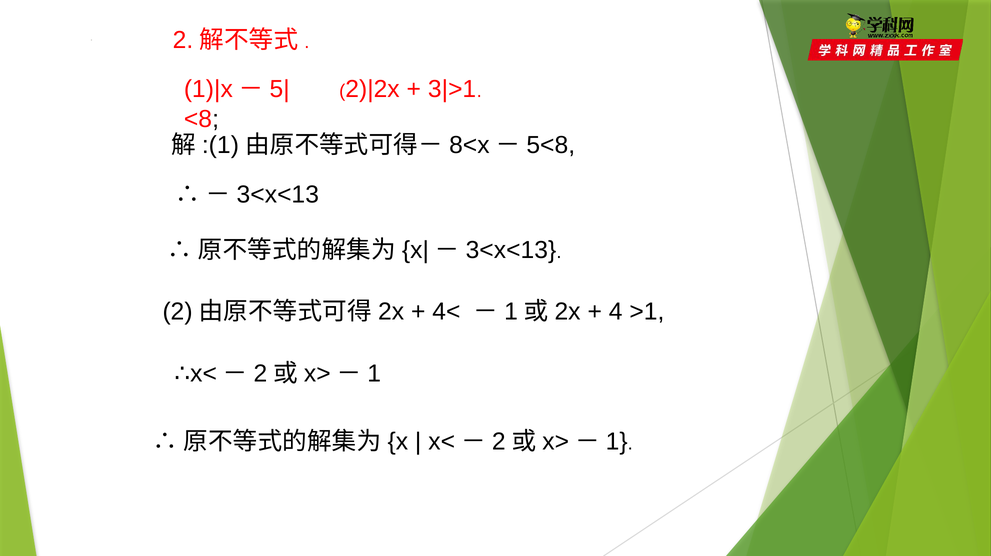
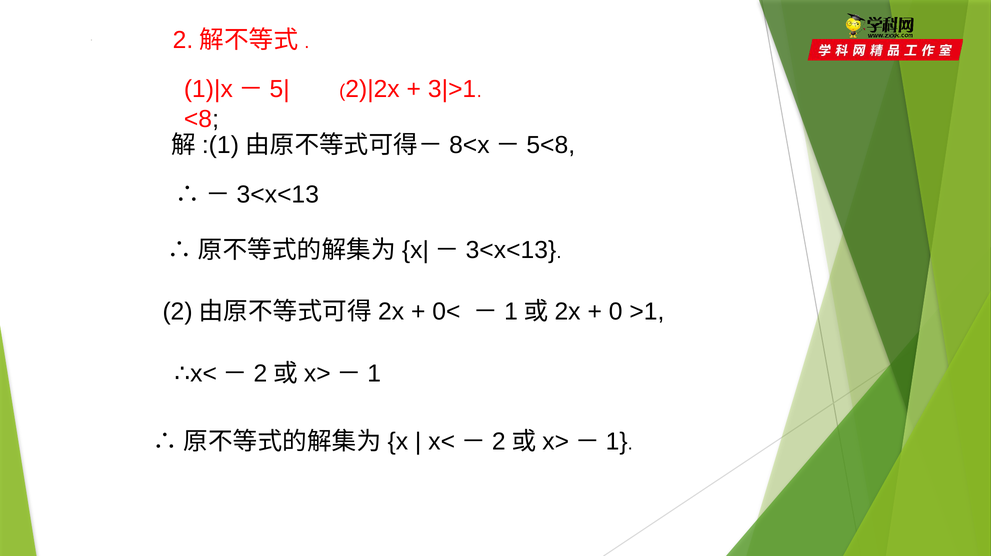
4<: 4< -> 0< (446, 312)
4: 4 -> 0 (616, 312)
